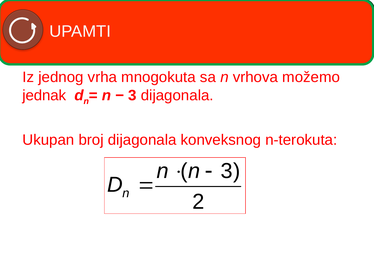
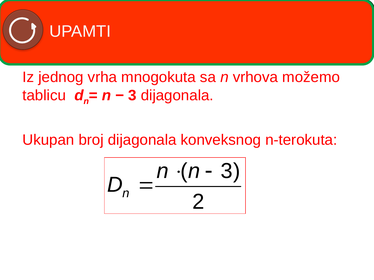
jednak: jednak -> tablicu (44, 95)
